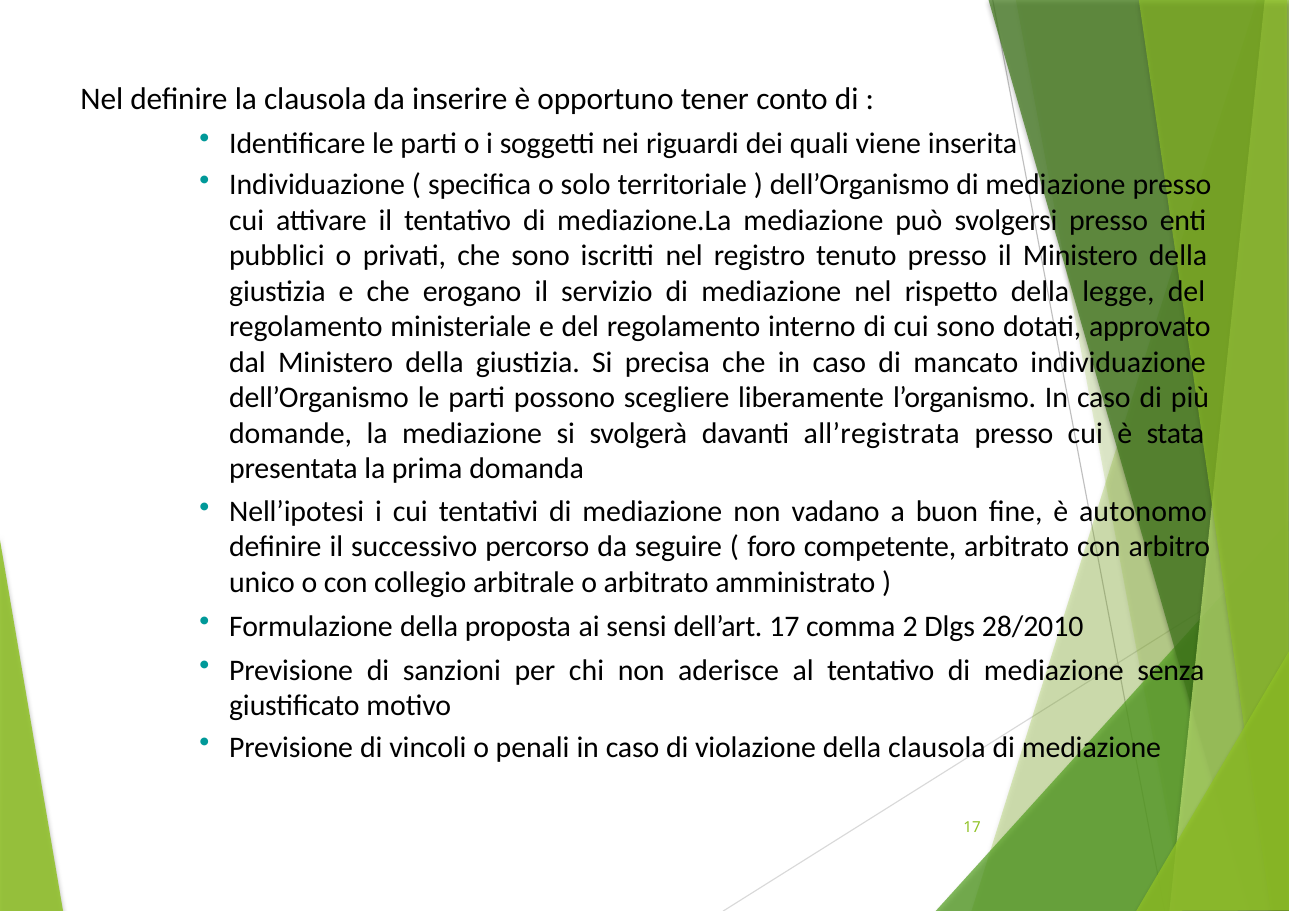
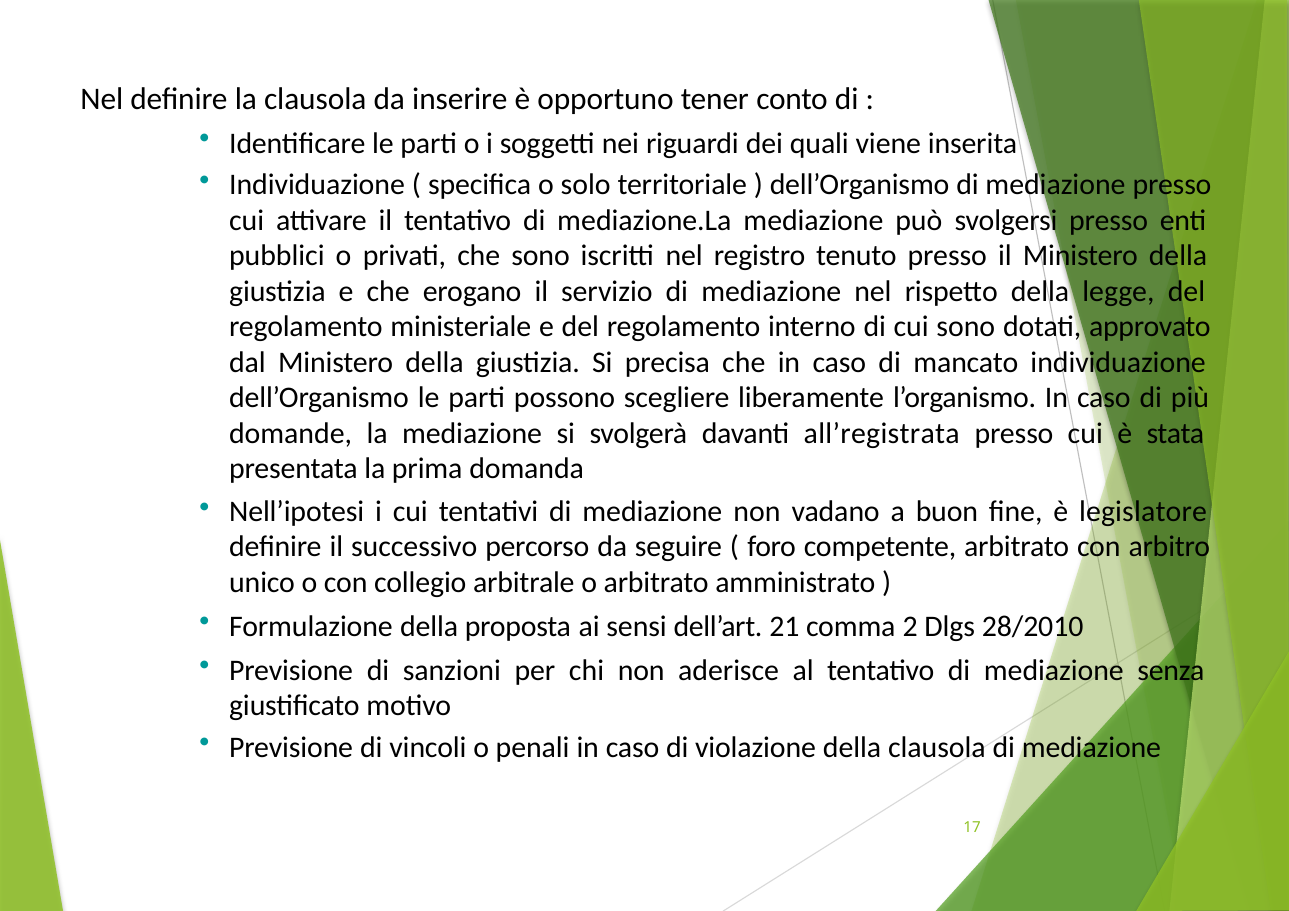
autonomo: autonomo -> legislatore (1143, 511)
dell’art 17: 17 -> 21 (784, 626)
